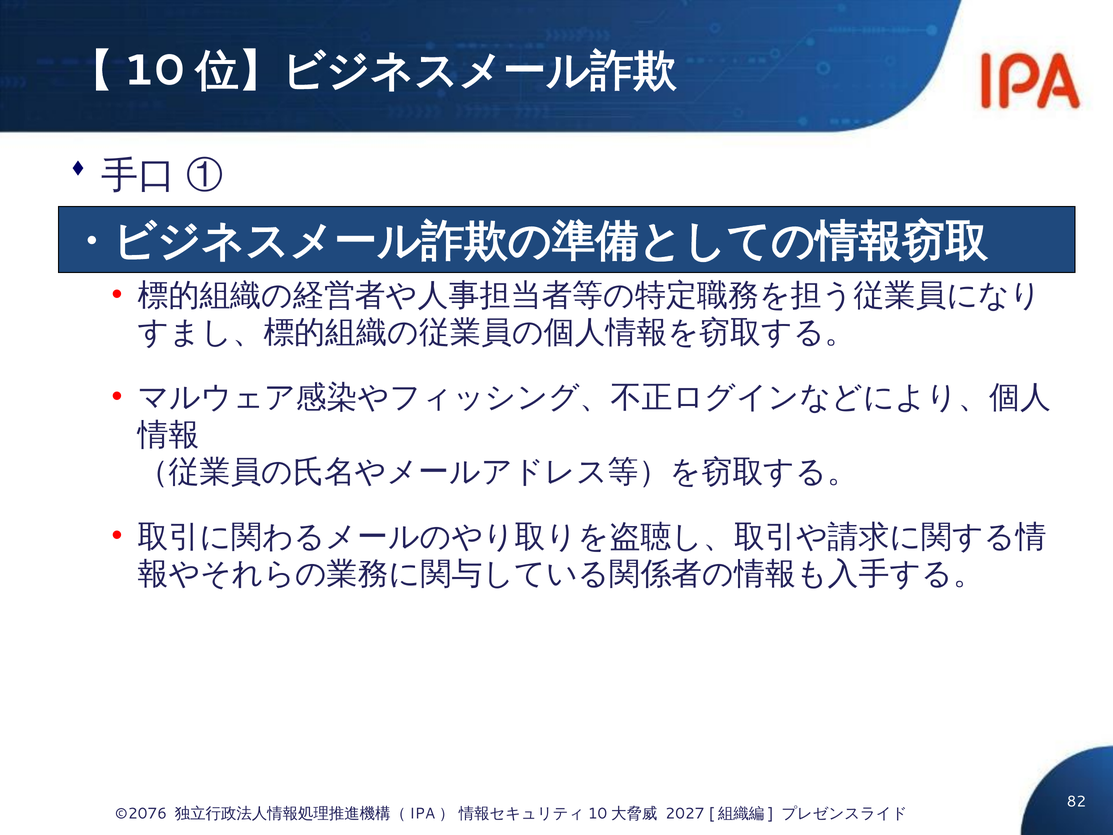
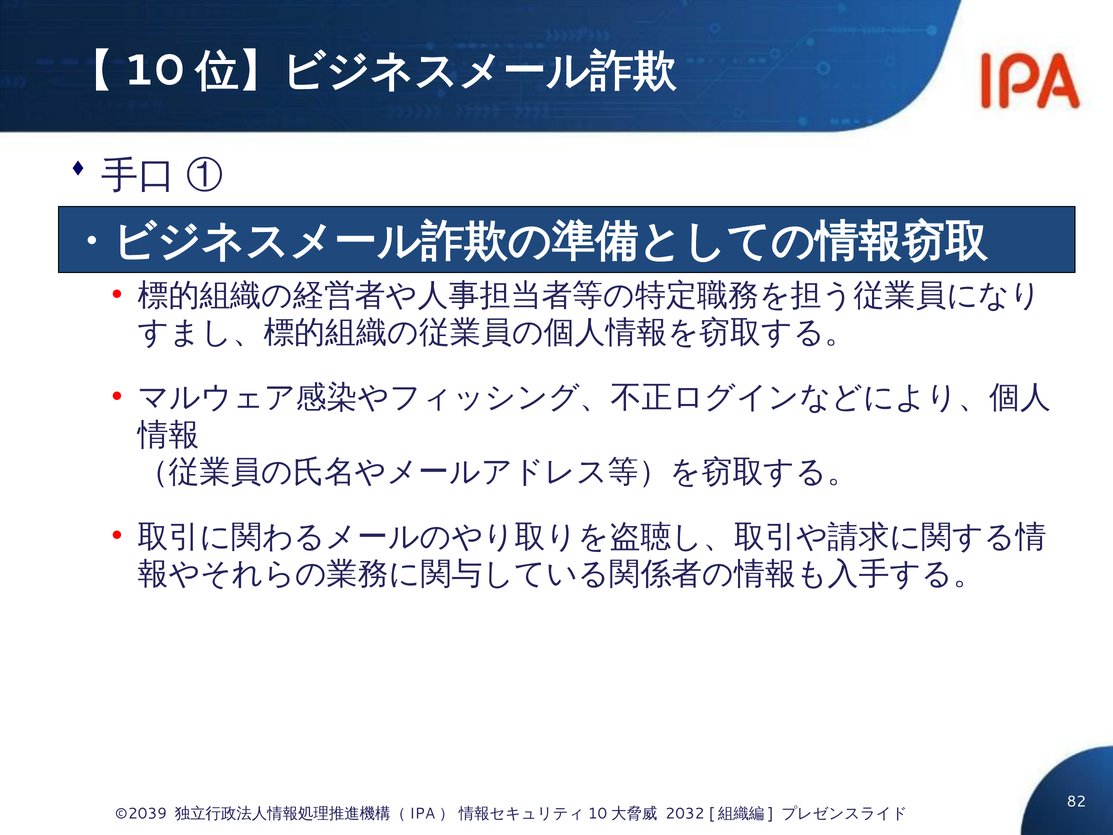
©2076: ©2076 -> ©2039 (141, 813)
2027: 2027 -> 2032 (685, 813)
